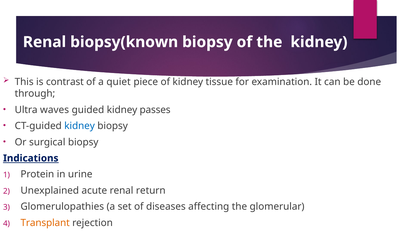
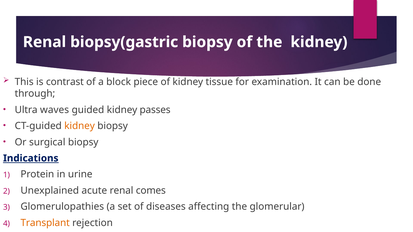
biopsy(known: biopsy(known -> biopsy(gastric (124, 42)
quiet: quiet -> block (119, 82)
kidney colour: blue -> orange (80, 126)
return: return -> comes (151, 191)
